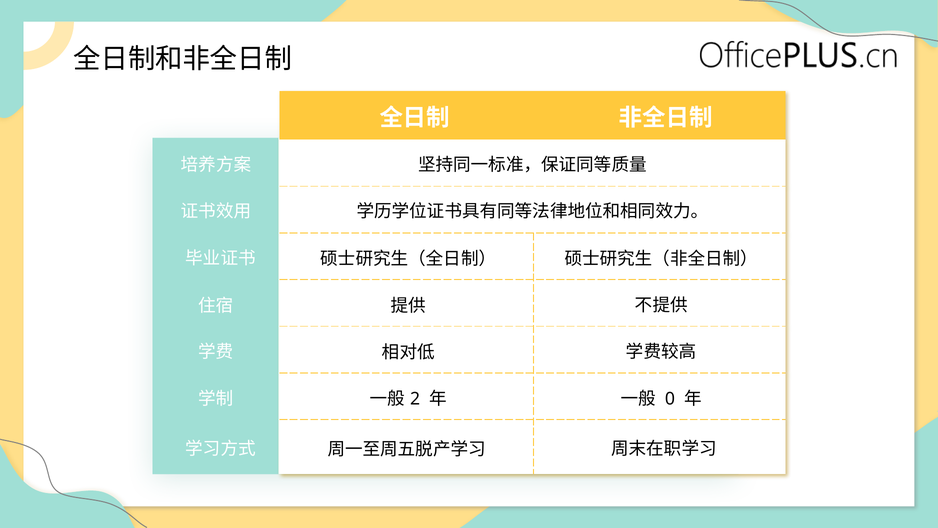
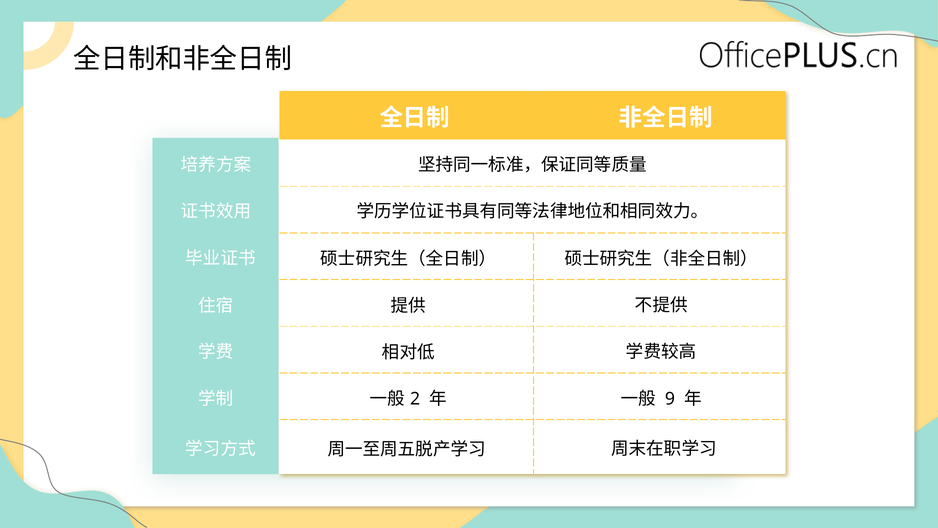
0: 0 -> 9 (670, 399)
